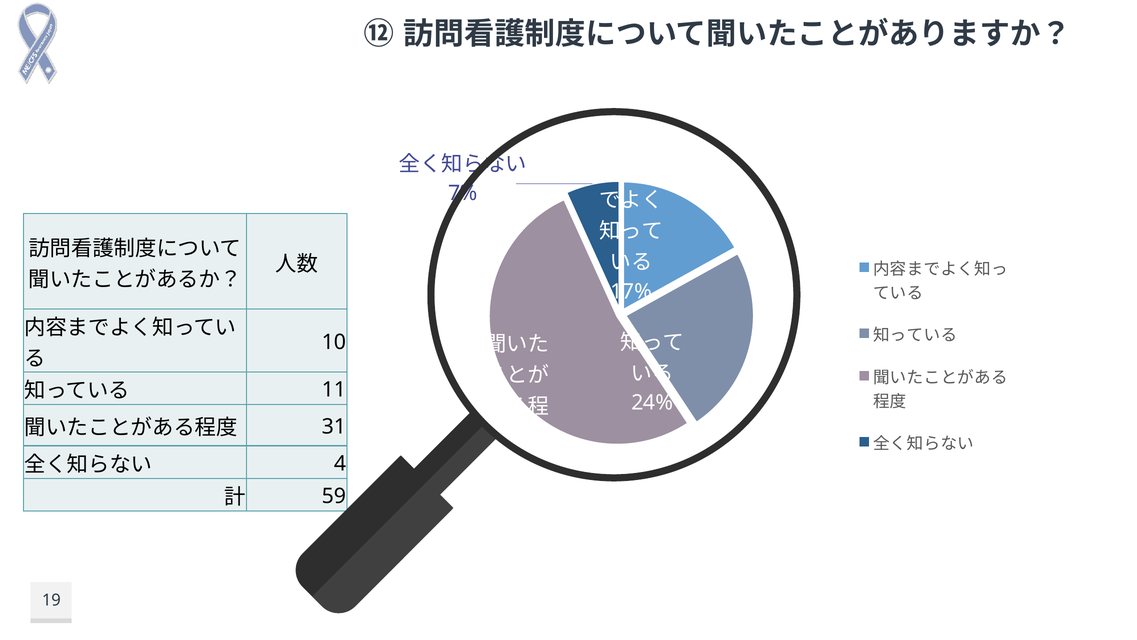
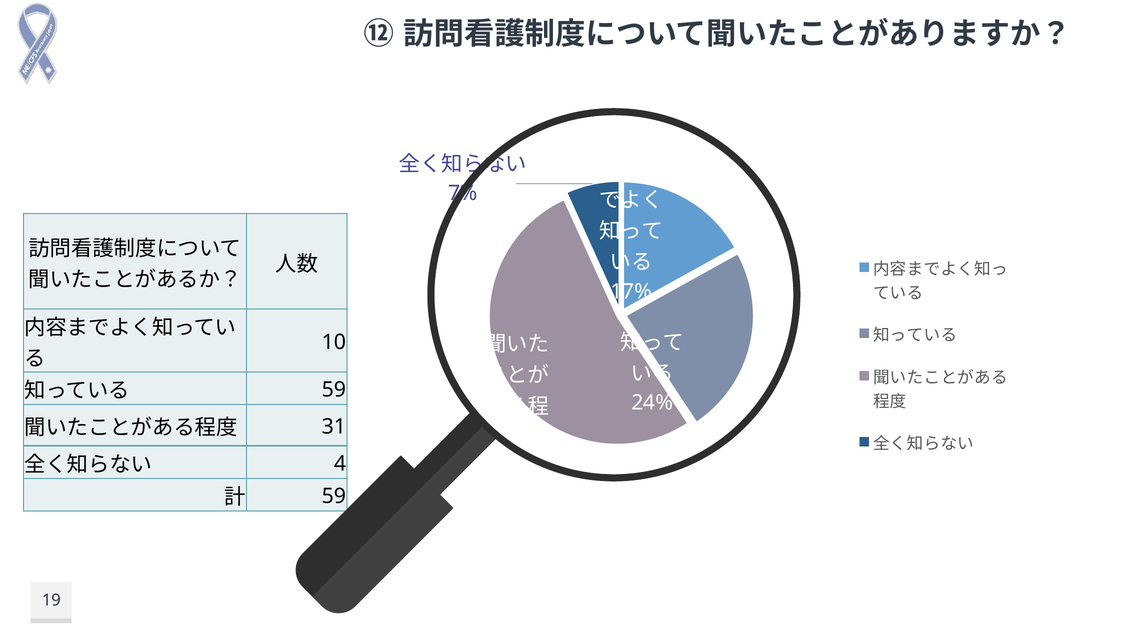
11: 11 -> 59 (334, 389)
